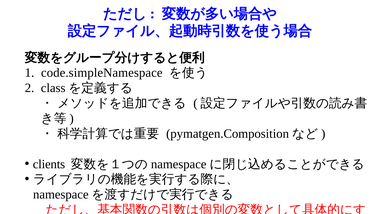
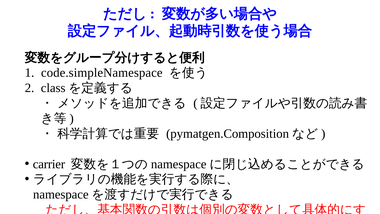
clients: clients -> carrier (49, 164)
